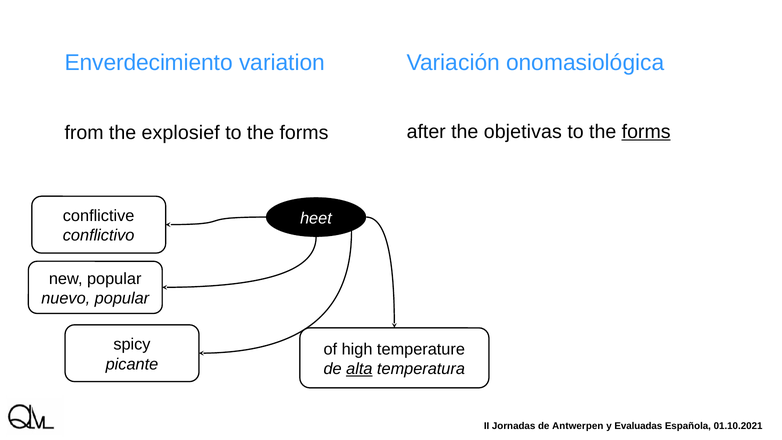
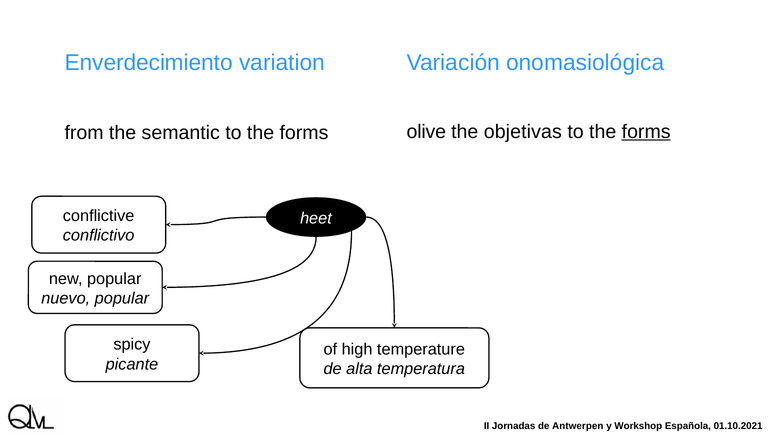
after: after -> olive (426, 132)
explosief: explosief -> semantic (181, 133)
alta underline: present -> none (359, 369)
Evaluadas: Evaluadas -> Workshop (638, 426)
